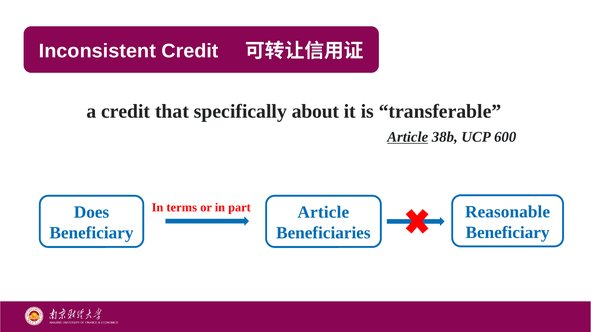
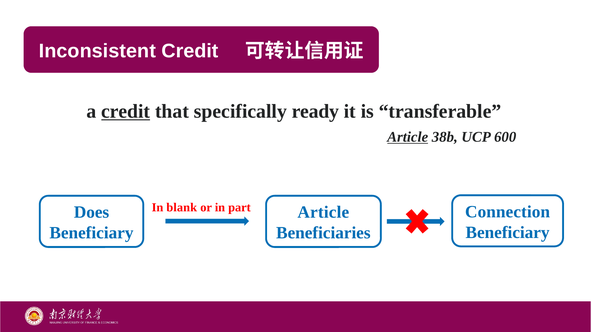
credit underline: none -> present (126, 111)
about: about -> ready (315, 111)
terms: terms -> blank (182, 208)
Reasonable: Reasonable -> Connection (508, 212)
